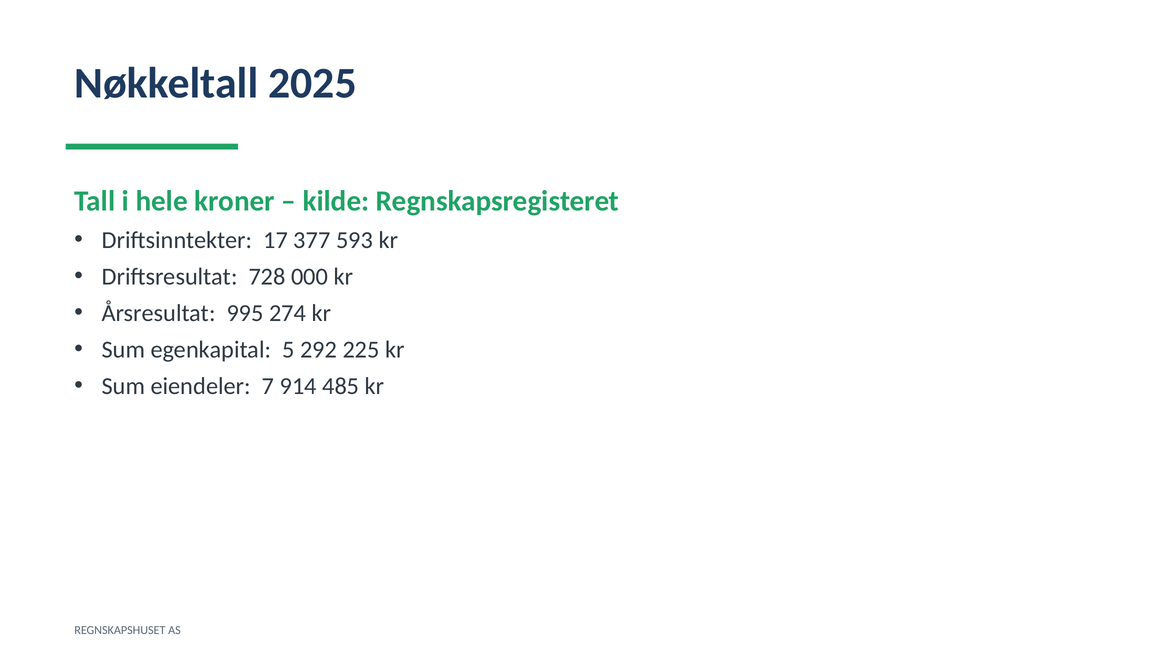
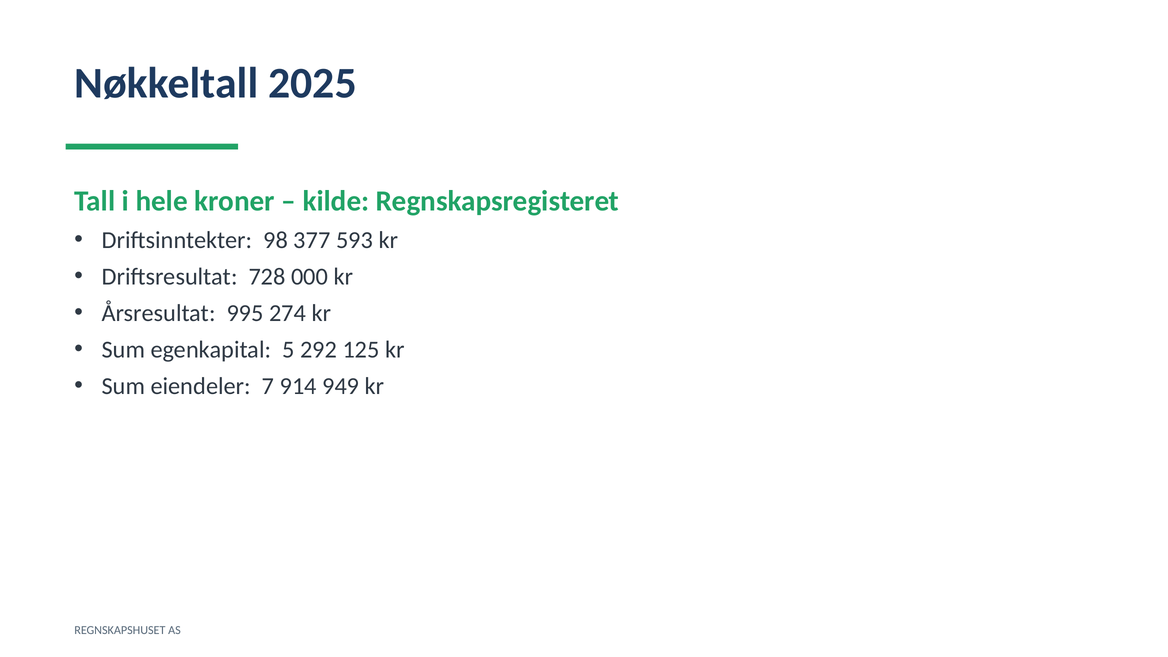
17: 17 -> 98 (276, 240)
225: 225 -> 125 (361, 350)
485: 485 -> 949 (341, 386)
